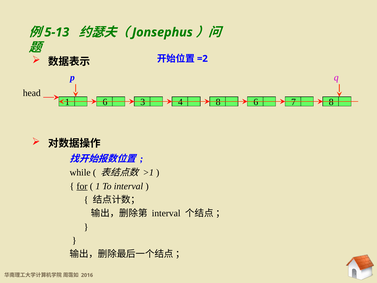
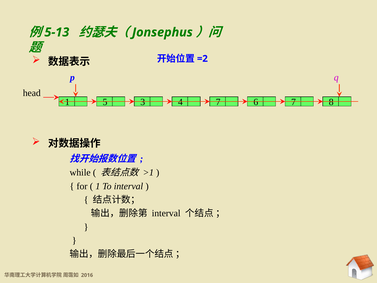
1 6: 6 -> 5 (105, 102)
4 8: 8 -> 7 (218, 102)
for underline: present -> none (82, 186)
